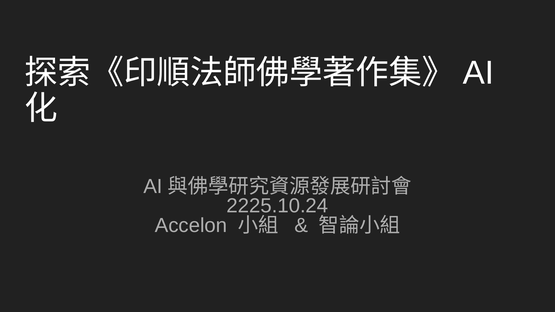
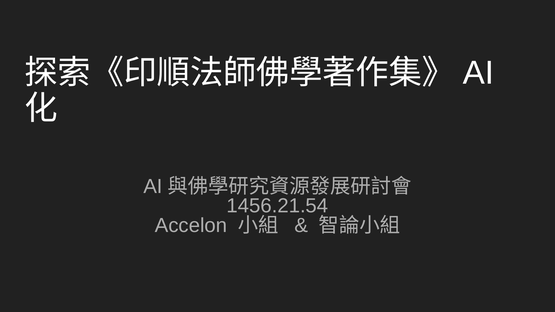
2225.10.24: 2225.10.24 -> 1456.21.54 (277, 206)
